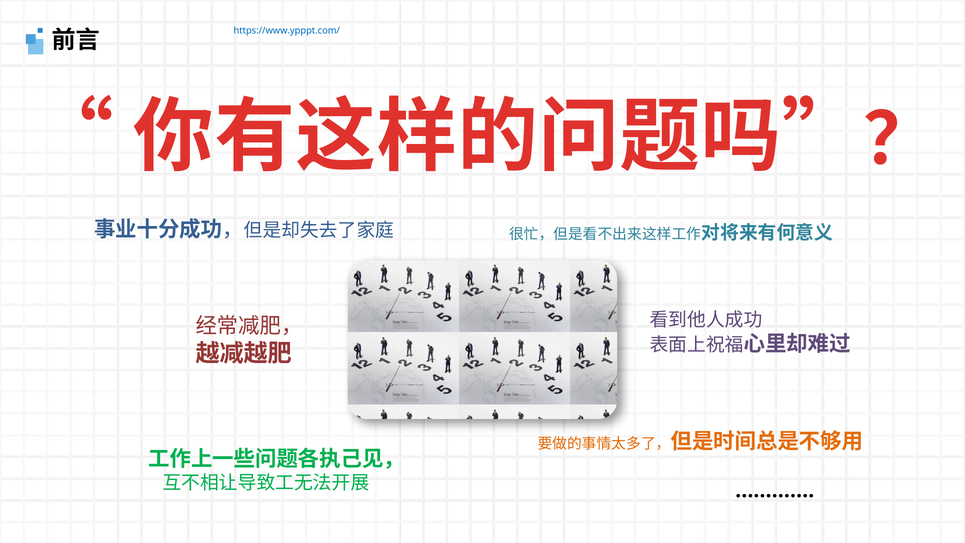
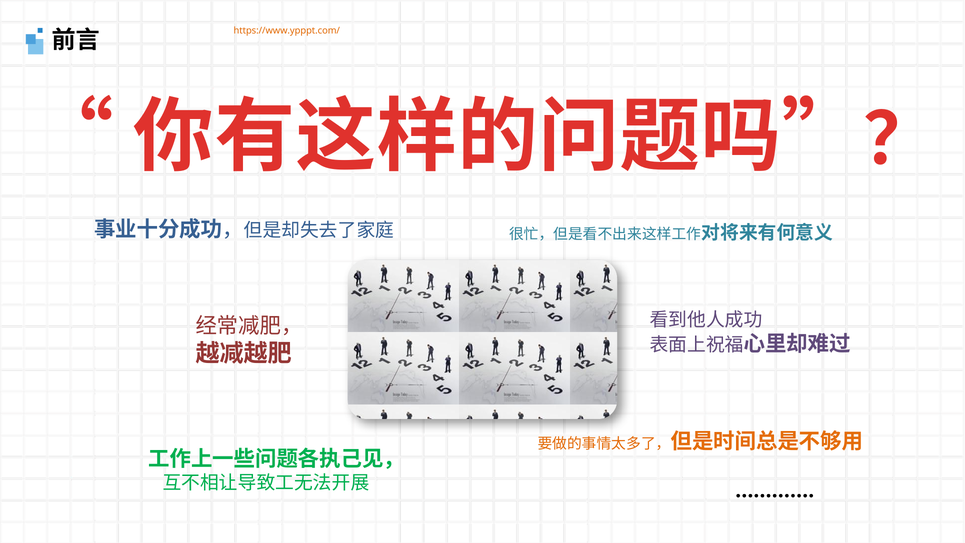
https://www.ypppt.com/ colour: blue -> orange (287, 31)
